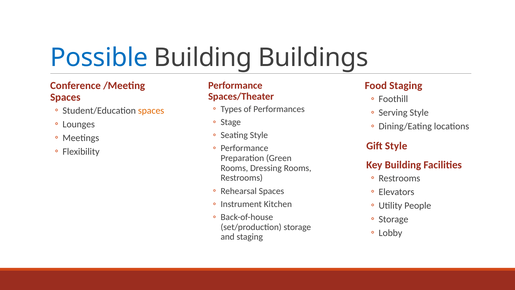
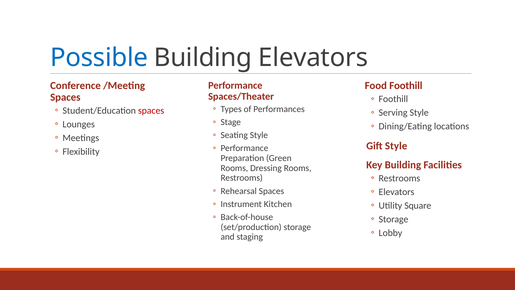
Building Buildings: Buildings -> Elevators (313, 58)
Food Staging: Staging -> Foothill (406, 86)
spaces colour: orange -> red (151, 110)
People: People -> Square (418, 205)
